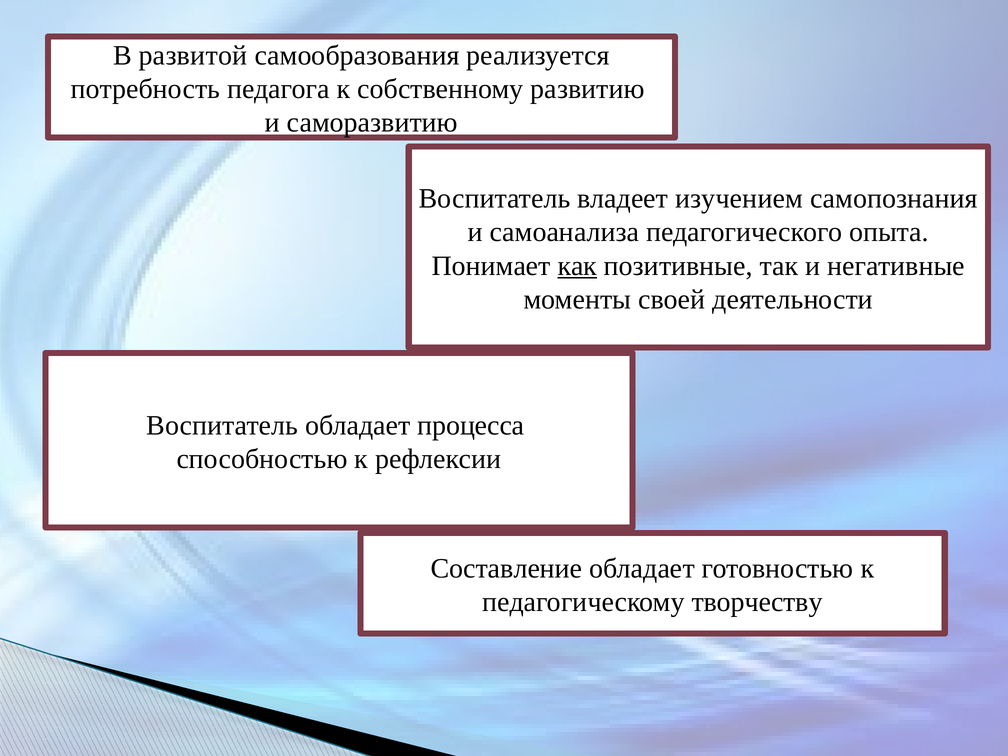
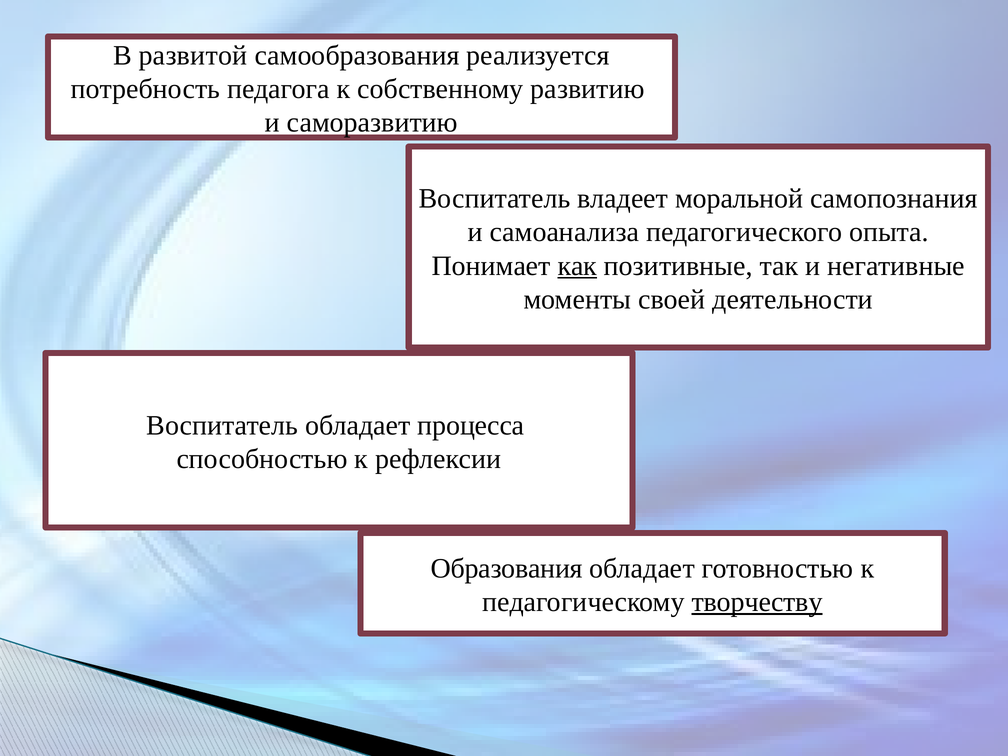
изучением: изучением -> моральной (739, 199)
Составление: Составление -> Образования (507, 568)
творчеству underline: none -> present (757, 602)
